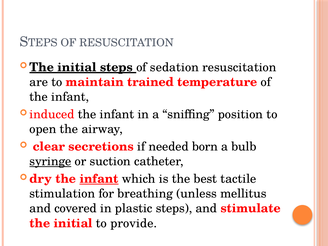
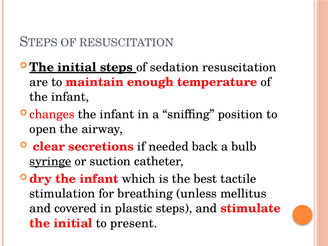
trained: trained -> enough (151, 82)
induced: induced -> changes (52, 114)
born: born -> back (205, 147)
infant underline: present -> none (99, 179)
provide: provide -> present (134, 223)
